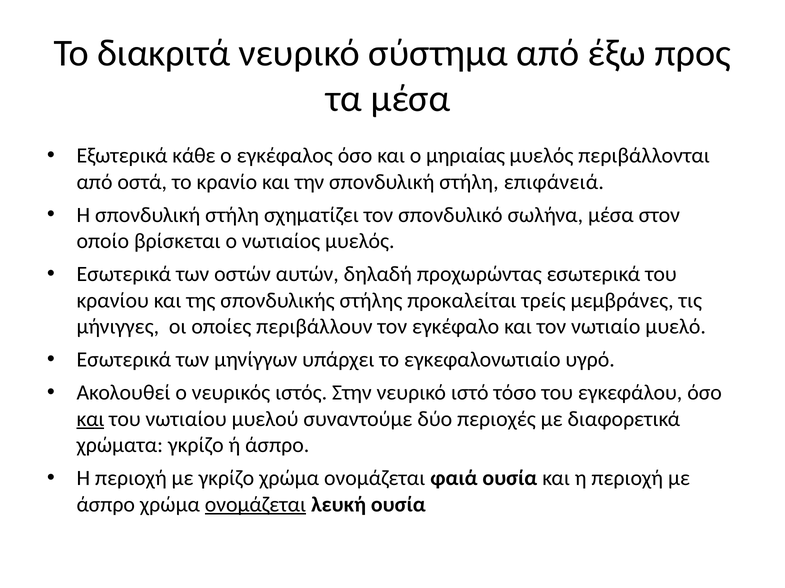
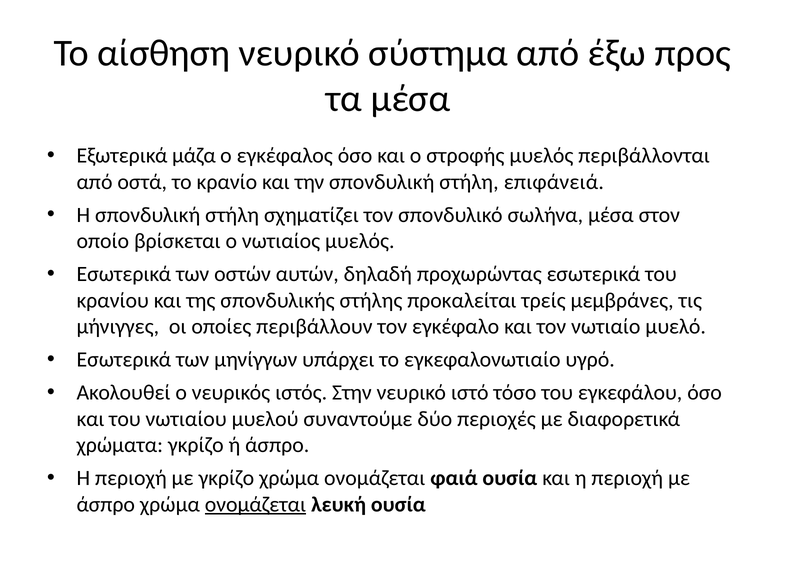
διακριτά: διακριτά -> αίσθηση (164, 53)
κάθε: κάθε -> μάζα (194, 156)
μηριαίας: μηριαίας -> στροφής (465, 156)
και underline: present -> none (90, 419)
